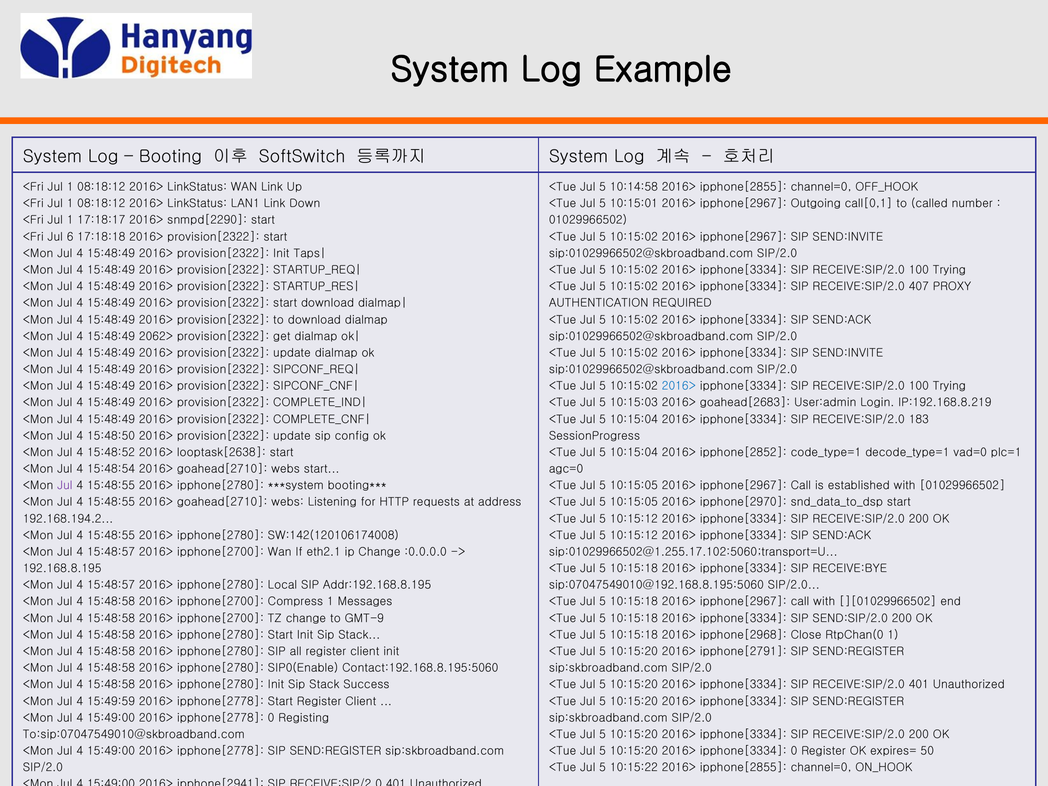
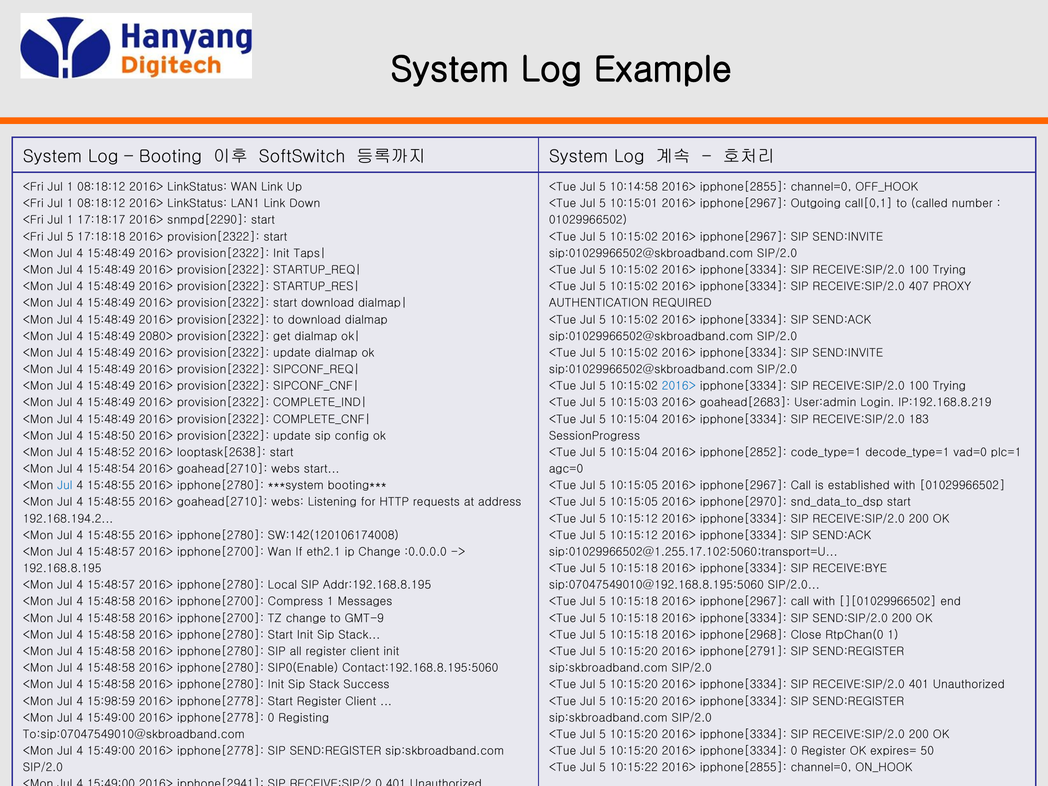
<Fri Jul 6: 6 -> 5 (70, 237)
2062>: 2062> -> 2080> (156, 336)
Jul colour: purple -> blue (65, 486)
15:49:59: 15:49:59 -> 15:98:59 (111, 701)
